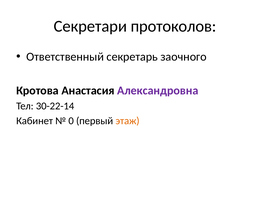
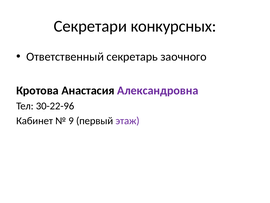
протоколов: протоколов -> конкурсных (173, 26)
30-22-14: 30-22-14 -> 30-22-96 (55, 106)
0: 0 -> 9 (71, 120)
этаж colour: orange -> purple (127, 120)
